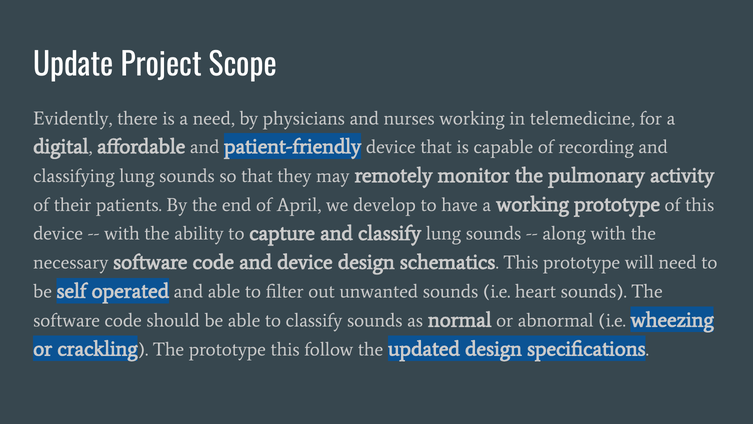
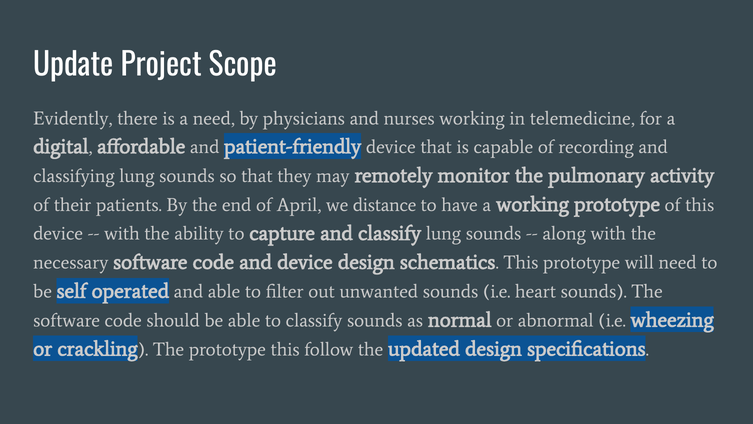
develop: develop -> distance (385, 205)
